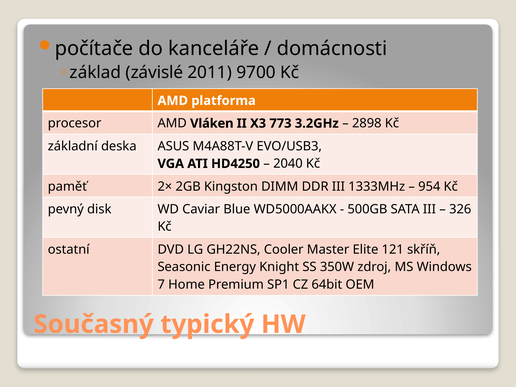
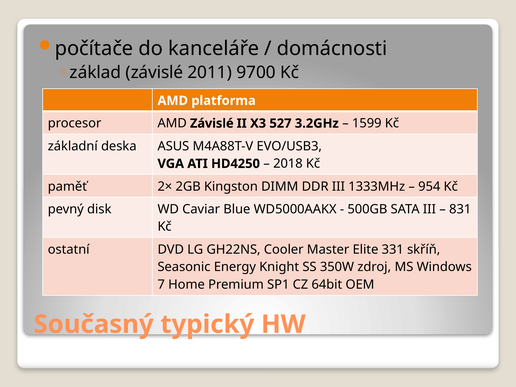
AMD Vláken: Vláken -> Závislé (212, 123)
773: 773 -> 527 (280, 123)
2898: 2898 -> 1599 (367, 123)
2040: 2040 -> 2018 (288, 164)
326: 326 -> 831 (460, 209)
121: 121 -> 331 (393, 249)
